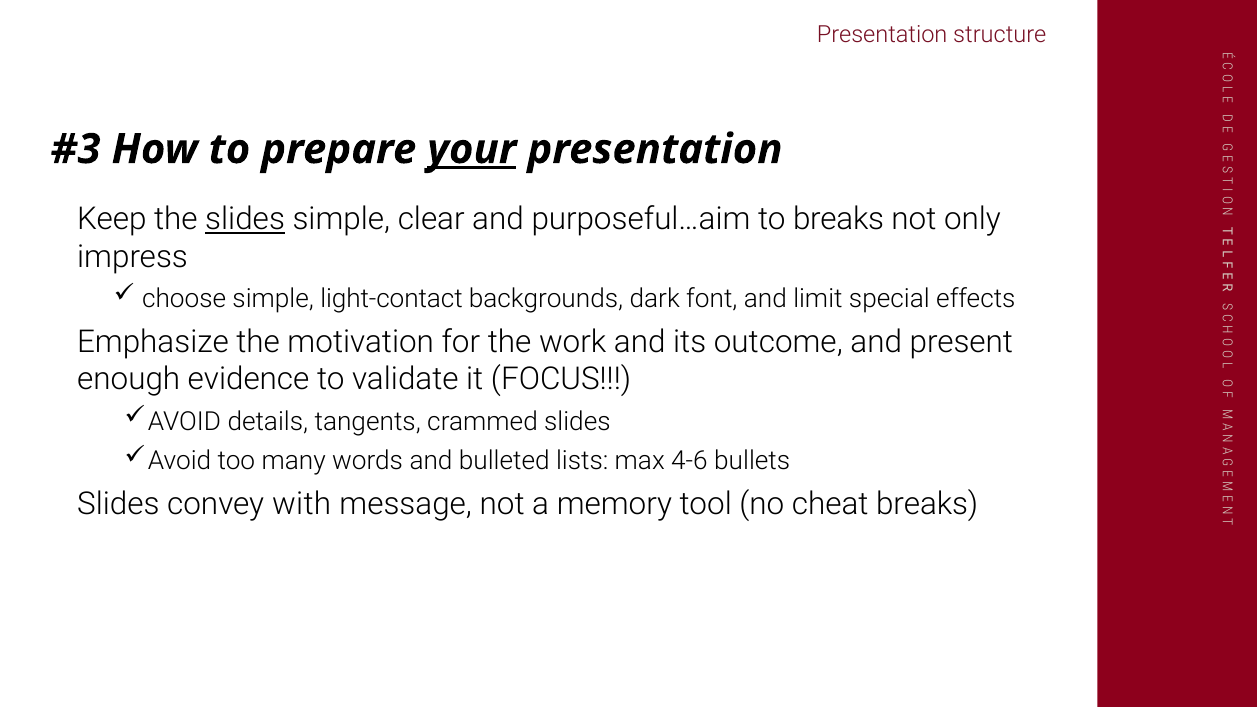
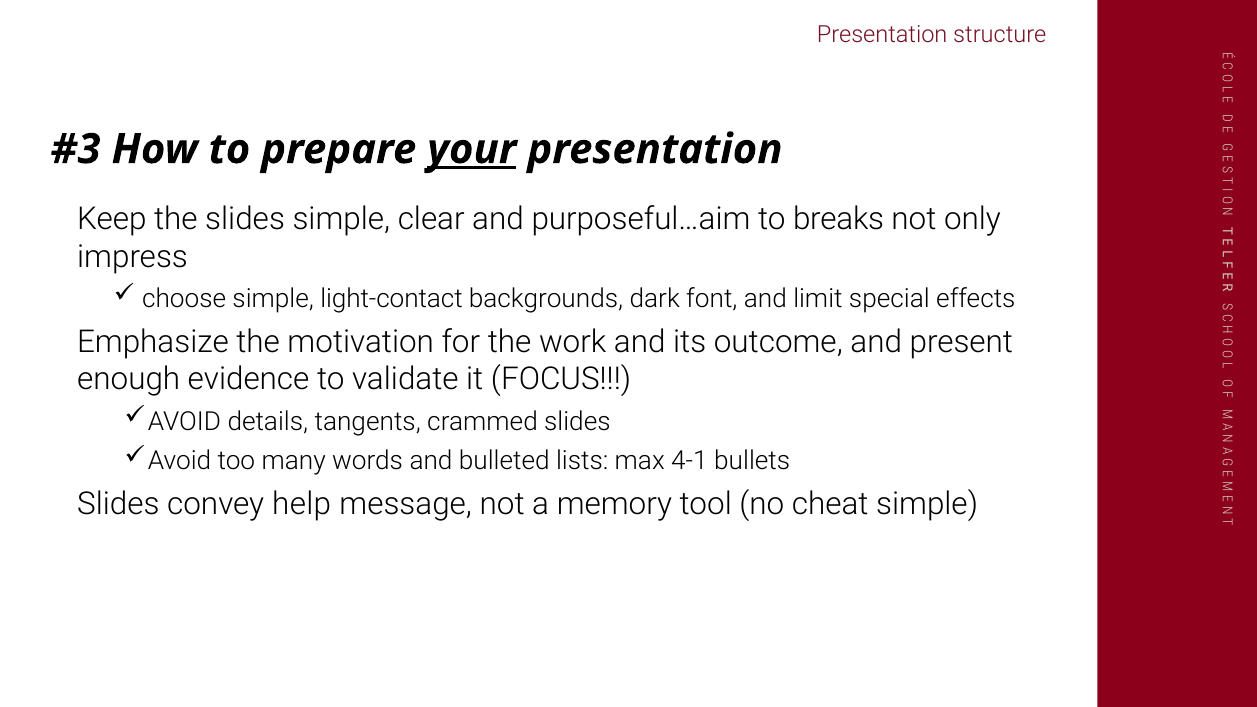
slides underline: present -> none (245, 219)
4-6: 4-6 -> 4-1 (689, 461)
with: with -> help (302, 504)
cheat breaks: breaks -> simple (927, 504)
